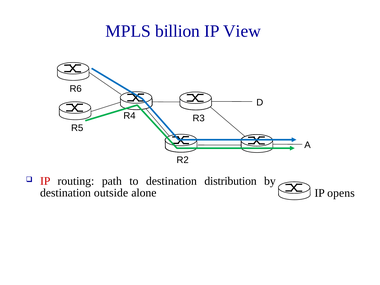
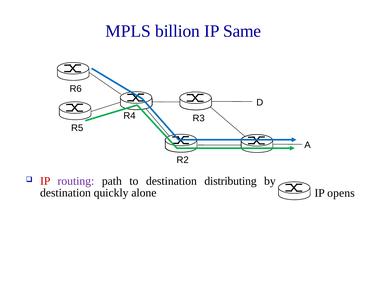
View: View -> Same (242, 31)
routing colour: black -> purple (76, 181)
distribution: distribution -> distributing (231, 181)
outside: outside -> quickly (111, 193)
